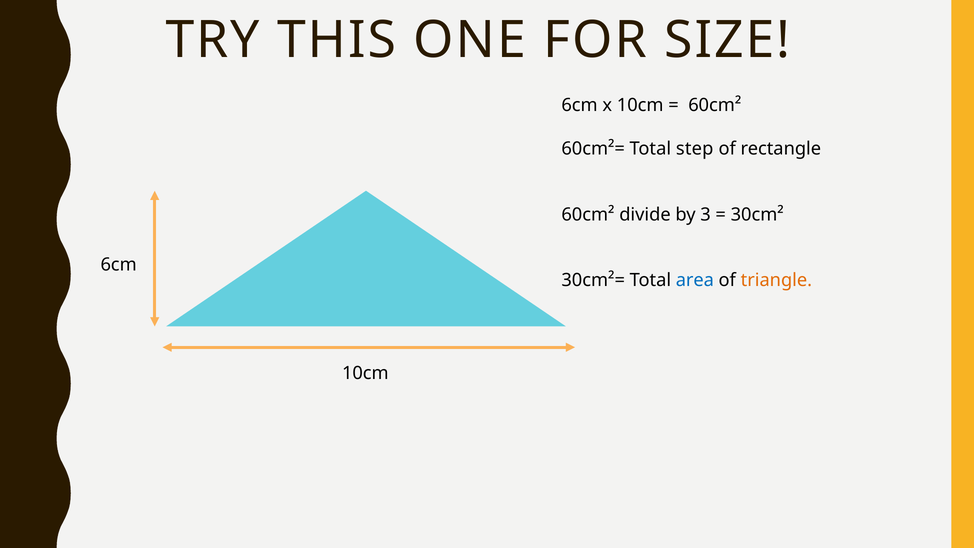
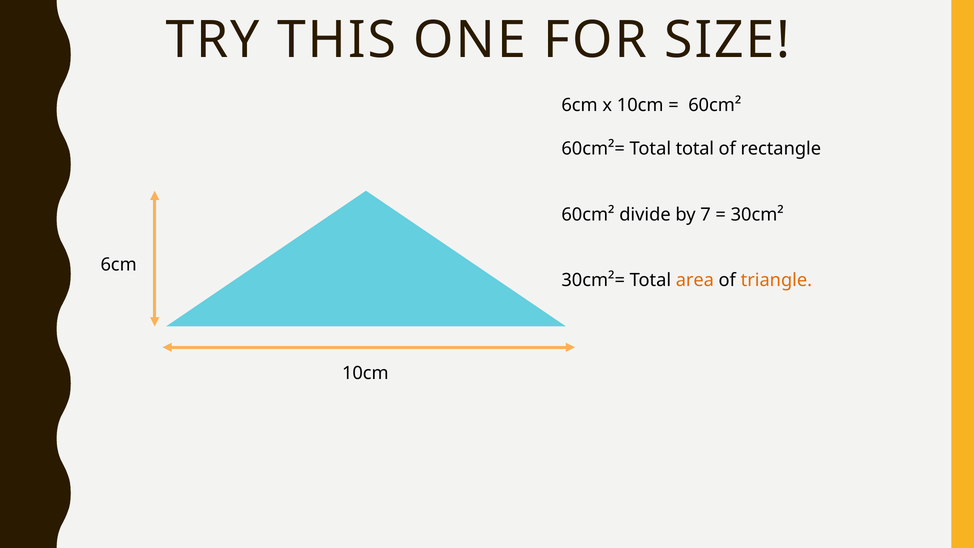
Total step: step -> total (695, 149)
3: 3 -> 7 (706, 215)
area colour: blue -> orange (695, 280)
